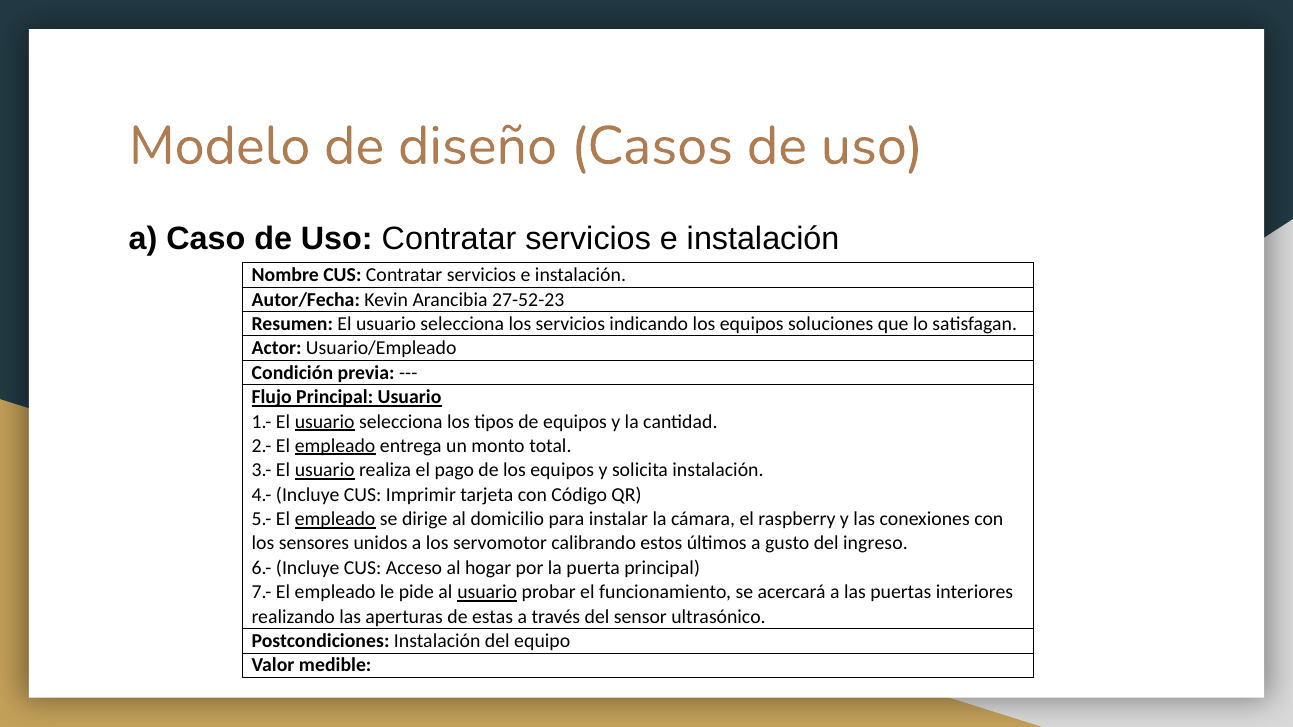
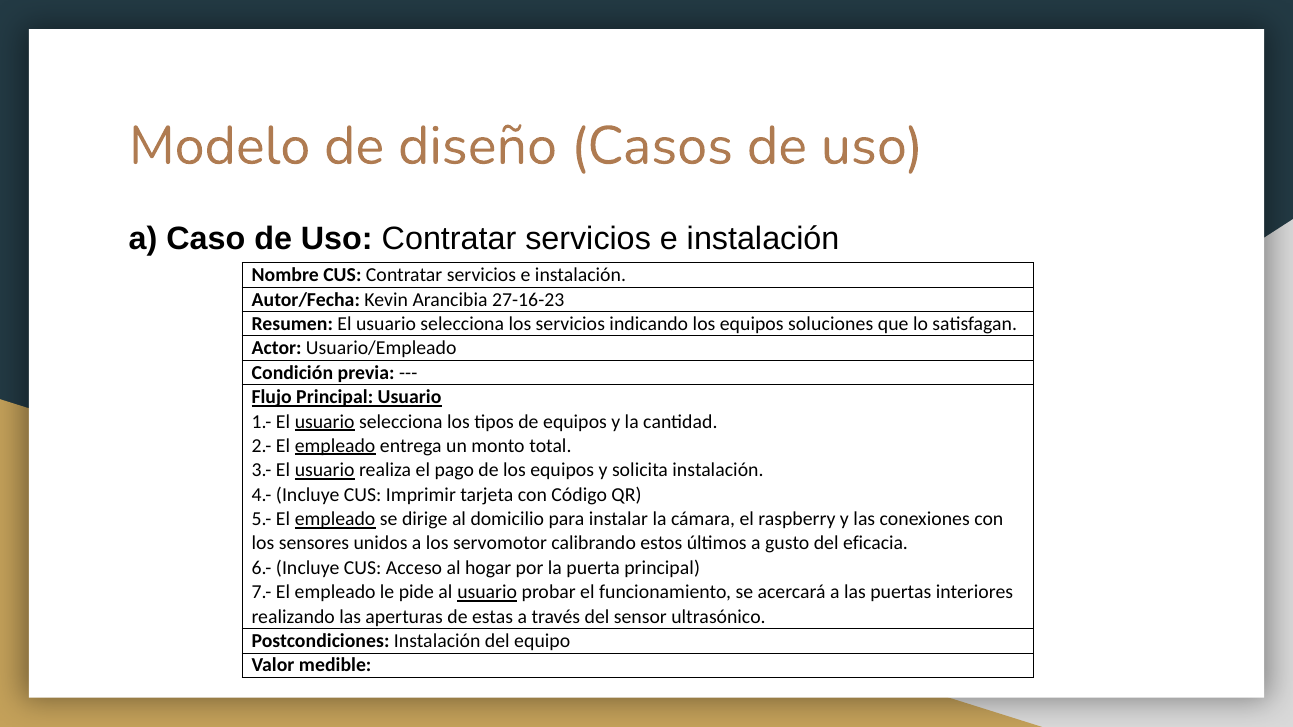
27-52-23: 27-52-23 -> 27-16-23 (528, 300)
ingreso: ingreso -> eficacia (875, 544)
